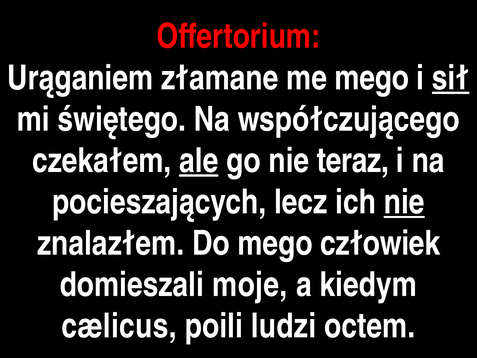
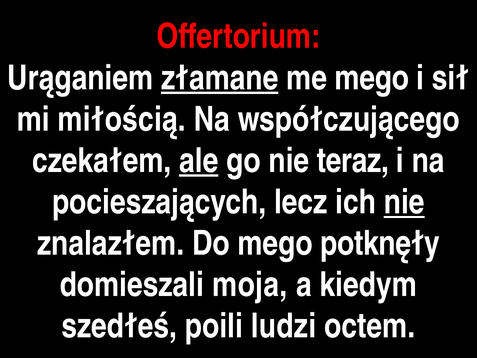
złamane underline: none -> present (220, 78)
sił underline: present -> none (451, 78)
świętego: świętego -> miłością (122, 119)
człowiek: człowiek -> potknęły (380, 243)
moje: moje -> moja (250, 285)
cælicus: cælicus -> szedłeś (119, 326)
